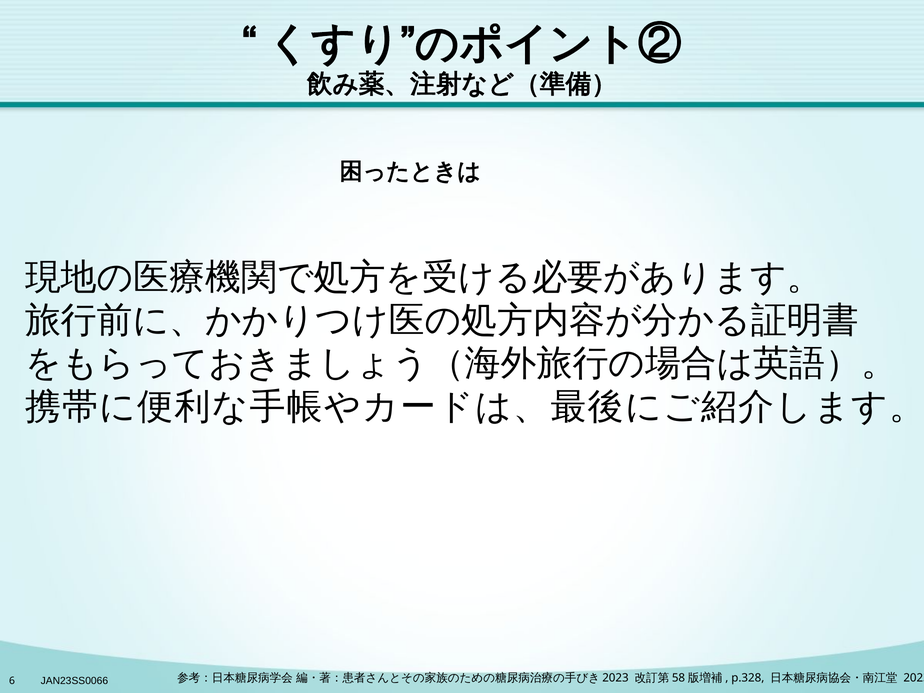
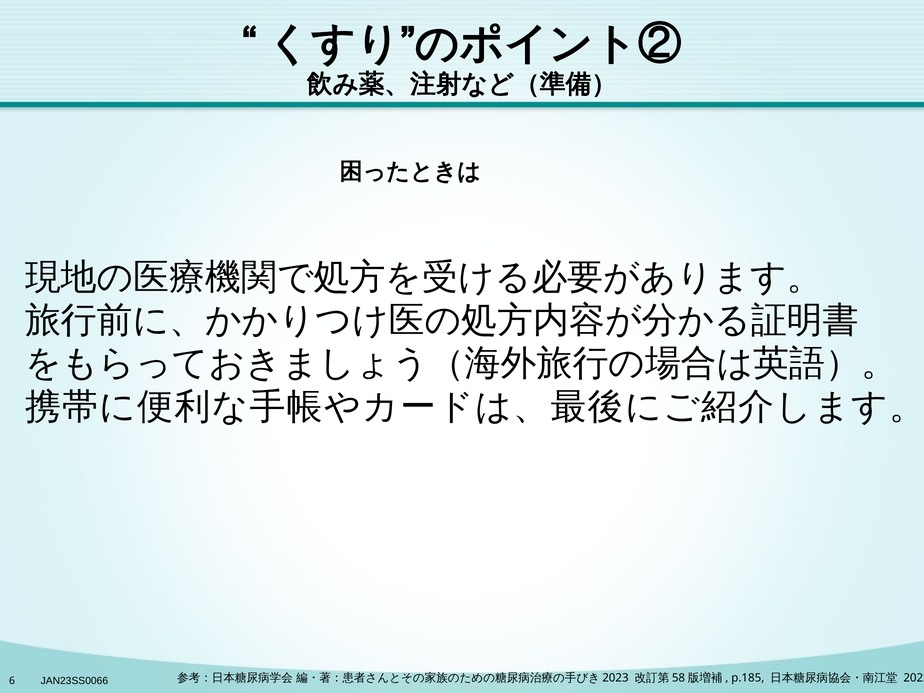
p.328: p.328 -> p.185 (748, 678)
